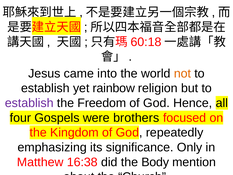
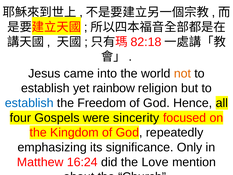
60:18: 60:18 -> 82:18 (146, 42)
establish colour: purple -> blue (29, 103)
brothers: brothers -> sincerity (136, 118)
16:38: 16:38 -> 16:24 (82, 162)
Body: Body -> Love (155, 162)
